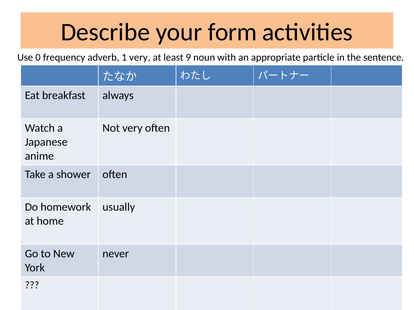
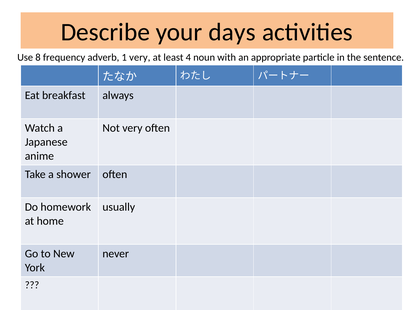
form: form -> days (232, 32)
0: 0 -> 8 (38, 58)
9: 9 -> 4 (188, 58)
